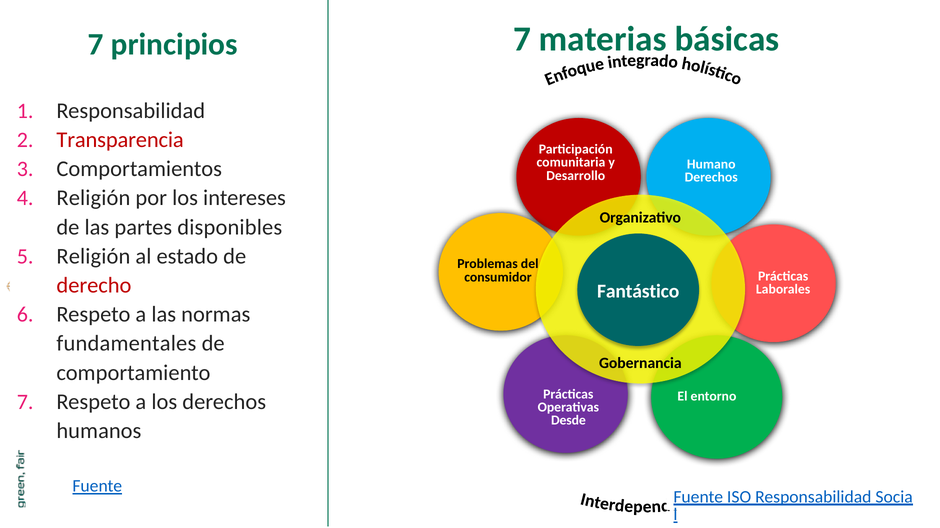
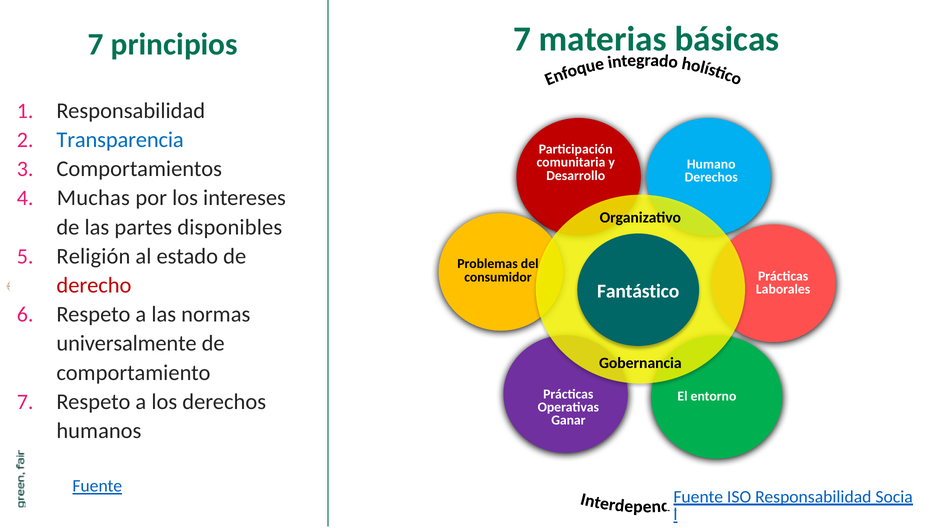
Transparencia colour: red -> blue (120, 140)
Religión: Religión -> Muchas (93, 198)
fundamentales: fundamentales -> universalmente (127, 344)
Desde: Desde -> Ganar (568, 421)
